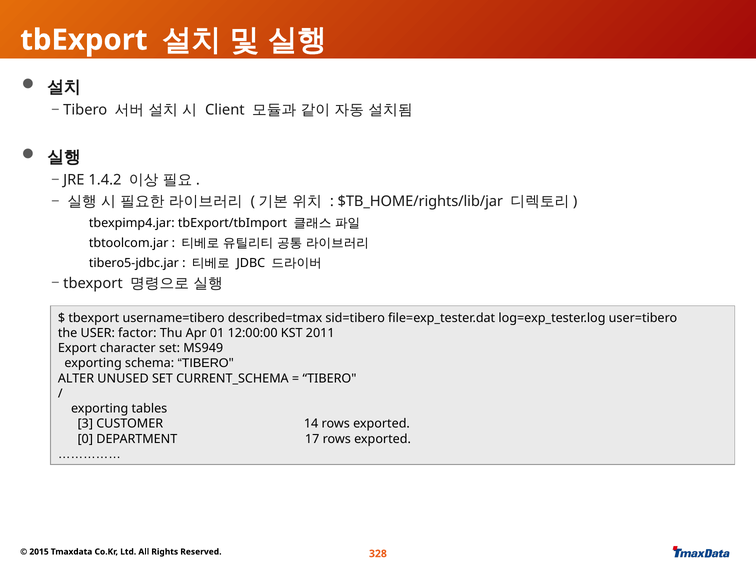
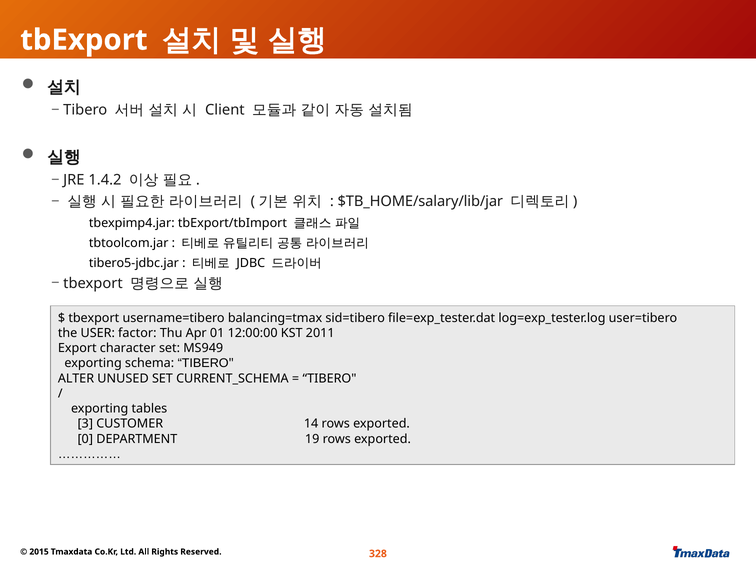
$TB_HOME/rights/lib/jar: $TB_HOME/rights/lib/jar -> $TB_HOME/salary/lib/jar (420, 202)
described=tmax: described=tmax -> balancing=tmax (275, 318)
17: 17 -> 19 (312, 439)
